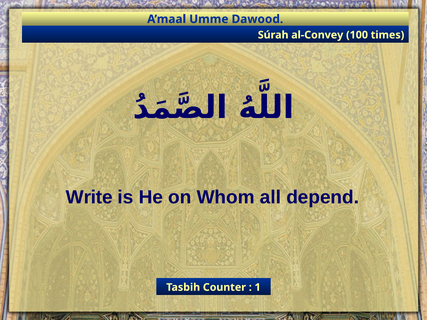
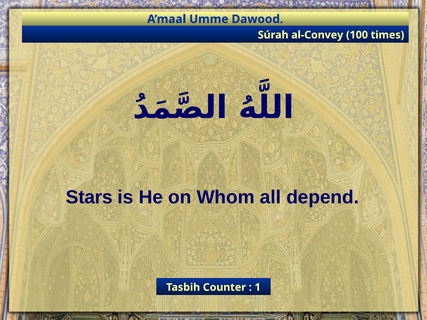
Write: Write -> Stars (89, 197)
